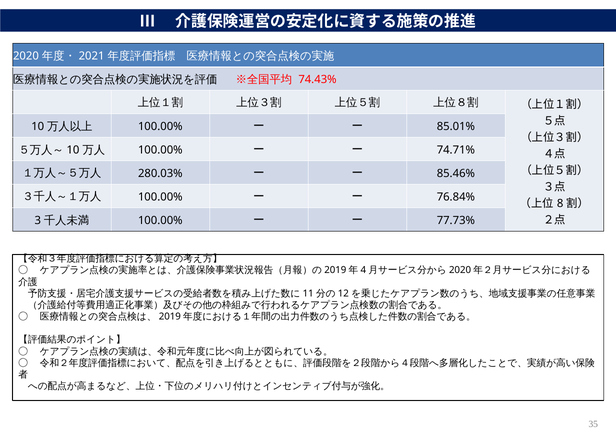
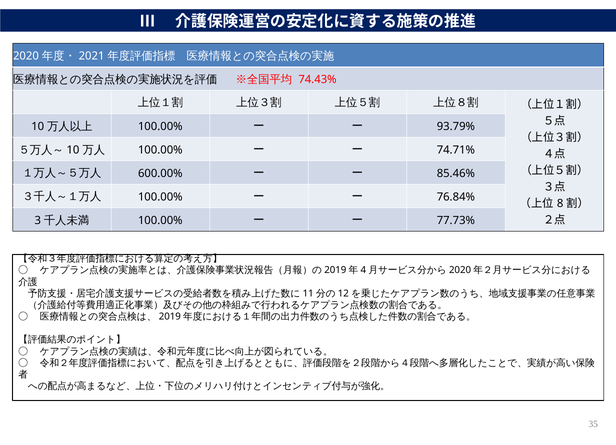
85.01%: 85.01% -> 93.79% (456, 127)
280.03%: 280.03% -> 600.00% (160, 174)
